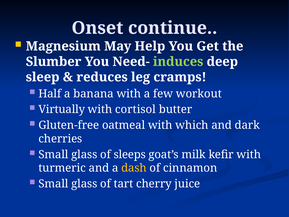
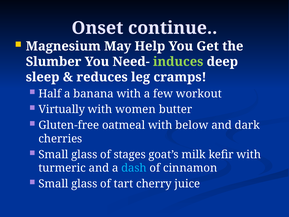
cortisol: cortisol -> women (135, 109)
which: which -> below (192, 125)
sleeps: sleeps -> stages (130, 154)
dash colour: yellow -> light blue (134, 168)
